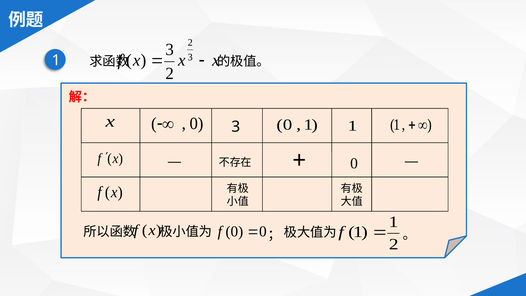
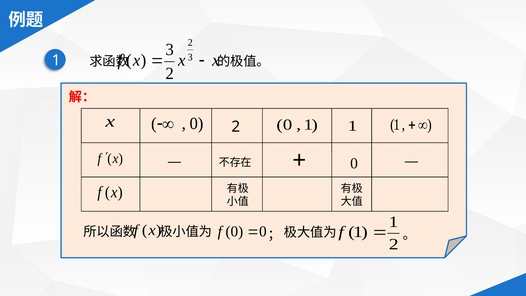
3: 3 -> 2 (236, 127)
